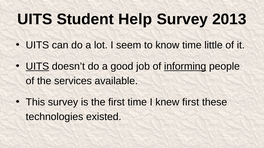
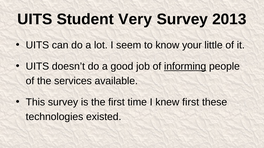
Help: Help -> Very (135, 19)
know time: time -> your (192, 45)
UITS underline: present -> none (37, 66)
